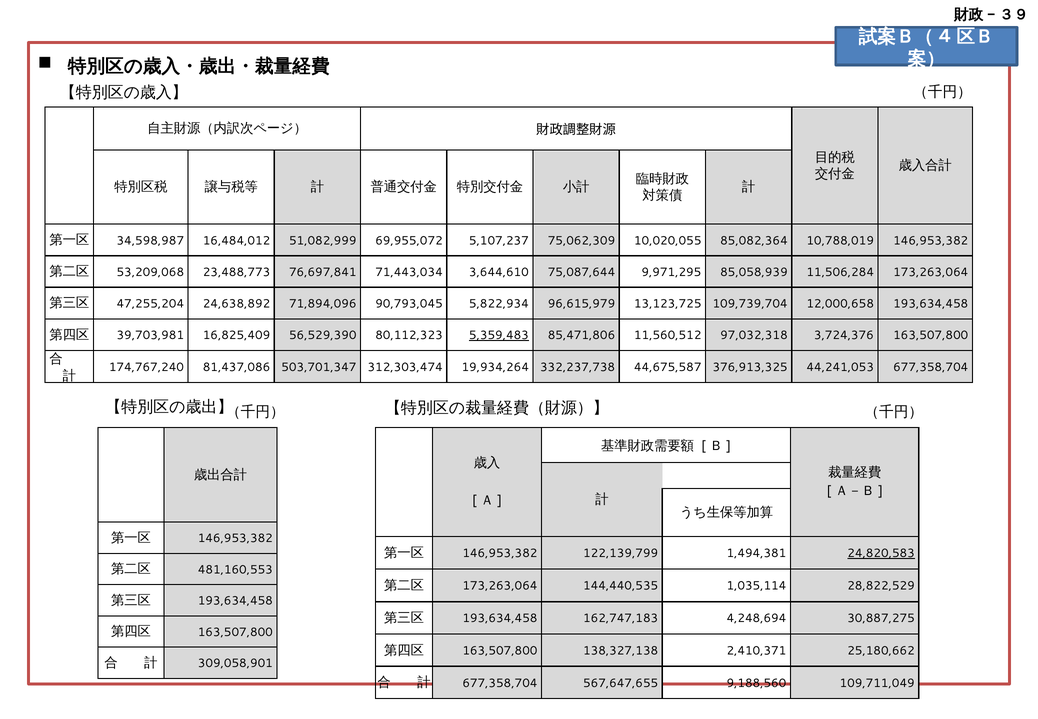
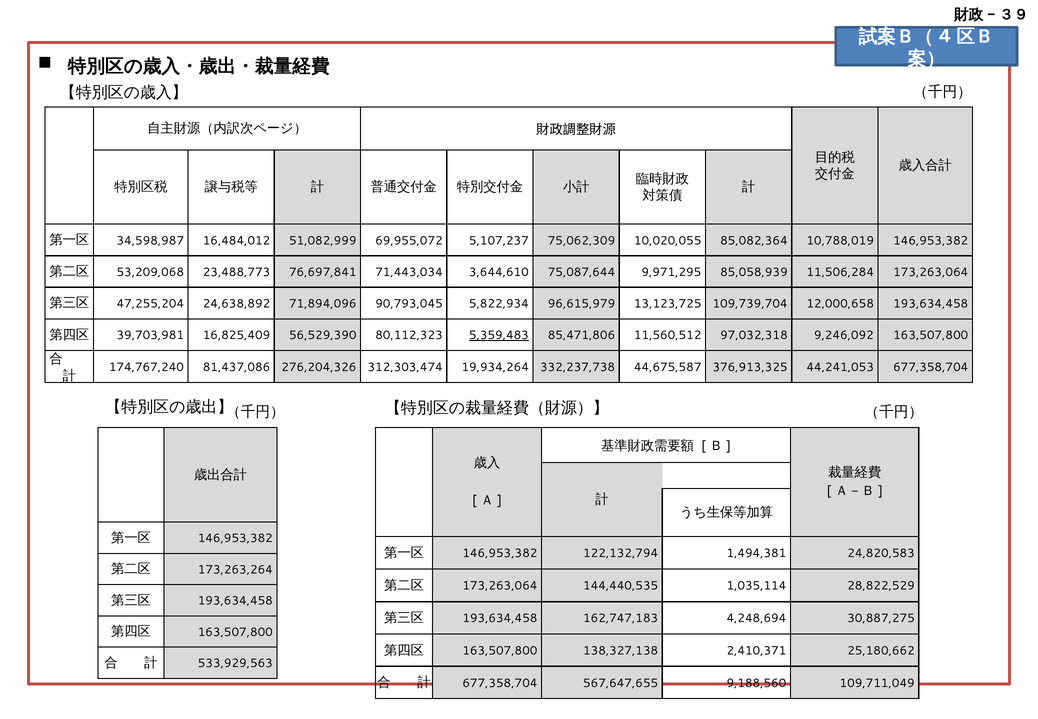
3,724,376: 3,724,376 -> 9,246,092 (844, 335)
503,701,347: 503,701,347 -> 276,204,326 (319, 367)
122,139,799: 122,139,799 -> 122,132,794 (621, 553)
24,820,583 underline: present -> none (881, 553)
481,160,553: 481,160,553 -> 173,263,264 (235, 569)
309,058,901: 309,058,901 -> 533,929,563 (235, 663)
